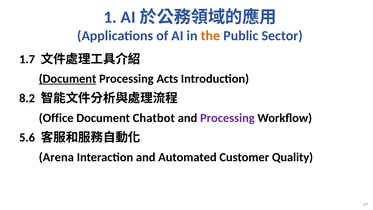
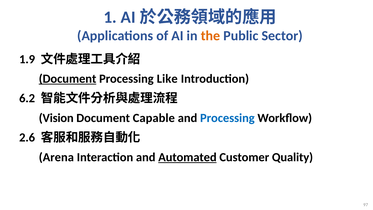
1.7: 1.7 -> 1.9 (27, 59)
Acts: Acts -> Like (167, 79)
8.2: 8.2 -> 6.2 (27, 98)
Office: Office -> Vision (56, 118)
Chatbot: Chatbot -> Capable (154, 118)
Processing colour: purple -> blue (227, 118)
5.6: 5.6 -> 2.6 (27, 137)
Automated underline: none -> present (187, 157)
